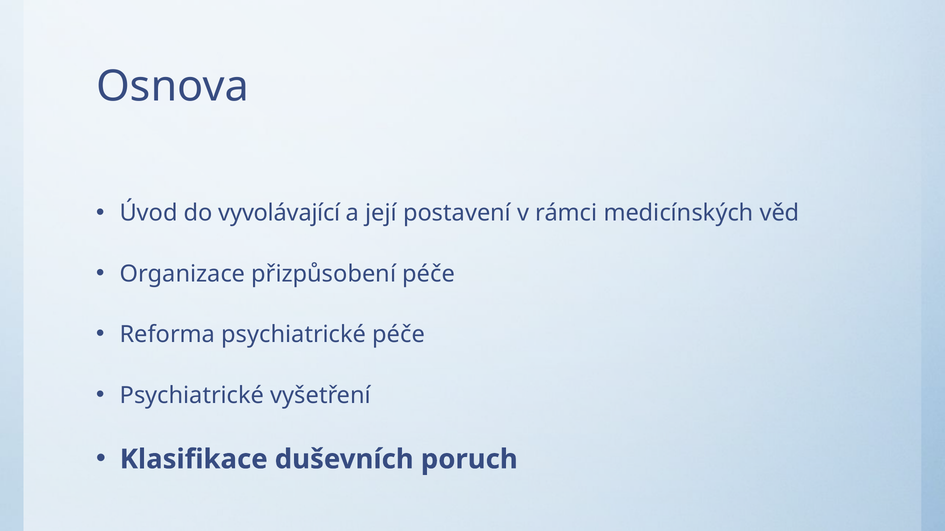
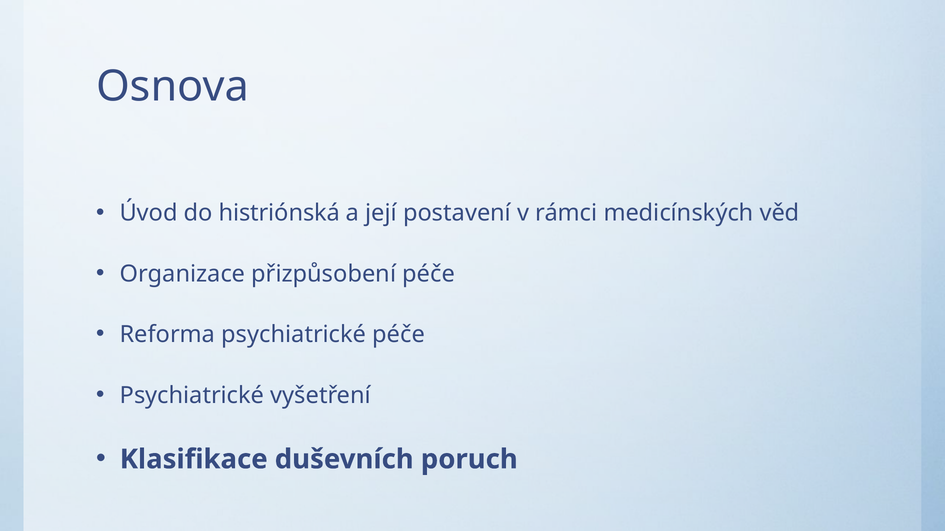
vyvolávající: vyvolávající -> histriónská (279, 213)
